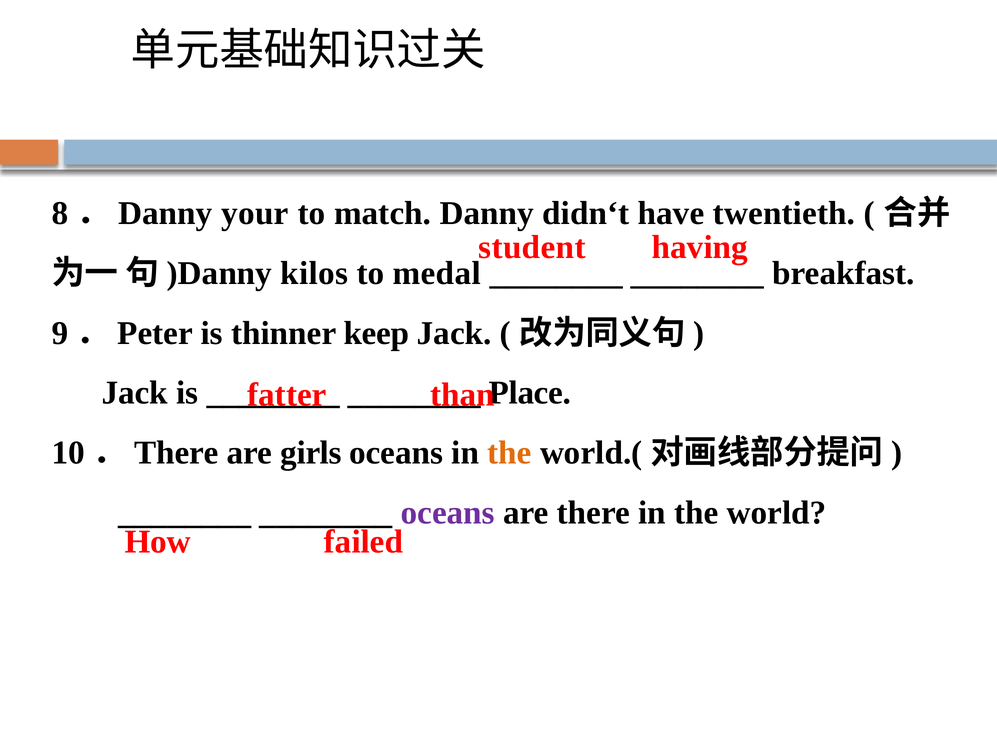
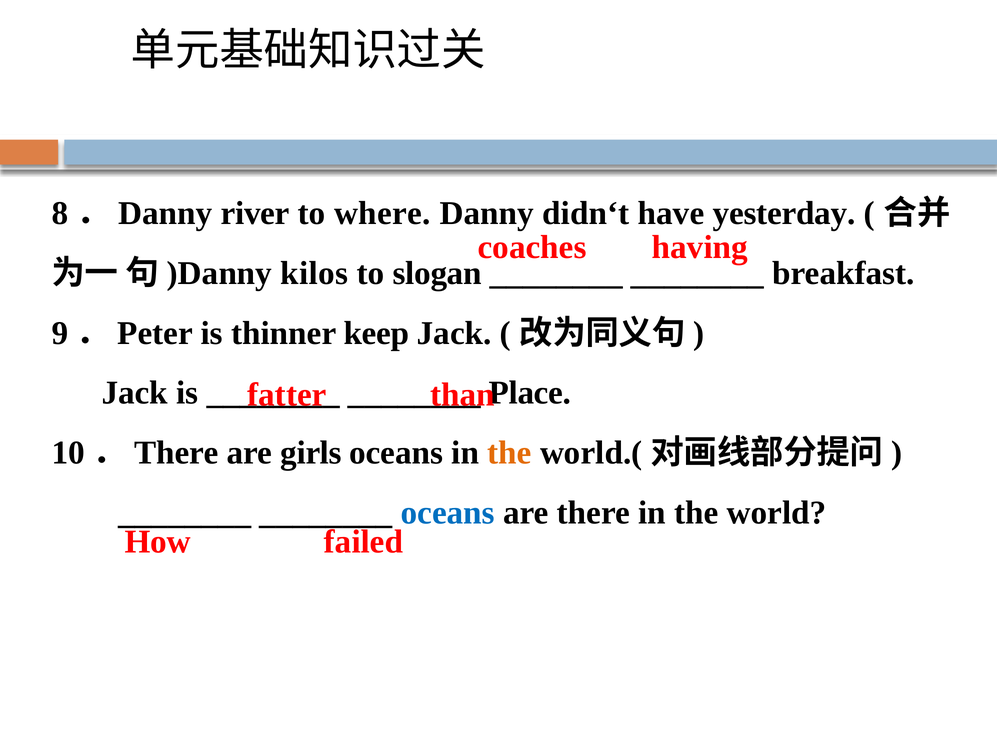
your: your -> river (255, 213)
match: match -> where (382, 213)
twentieth: twentieth -> yesterday (784, 213)
student: student -> coaches (532, 247)
medal: medal -> slogan (437, 273)
oceans colour: purple -> blue (448, 512)
